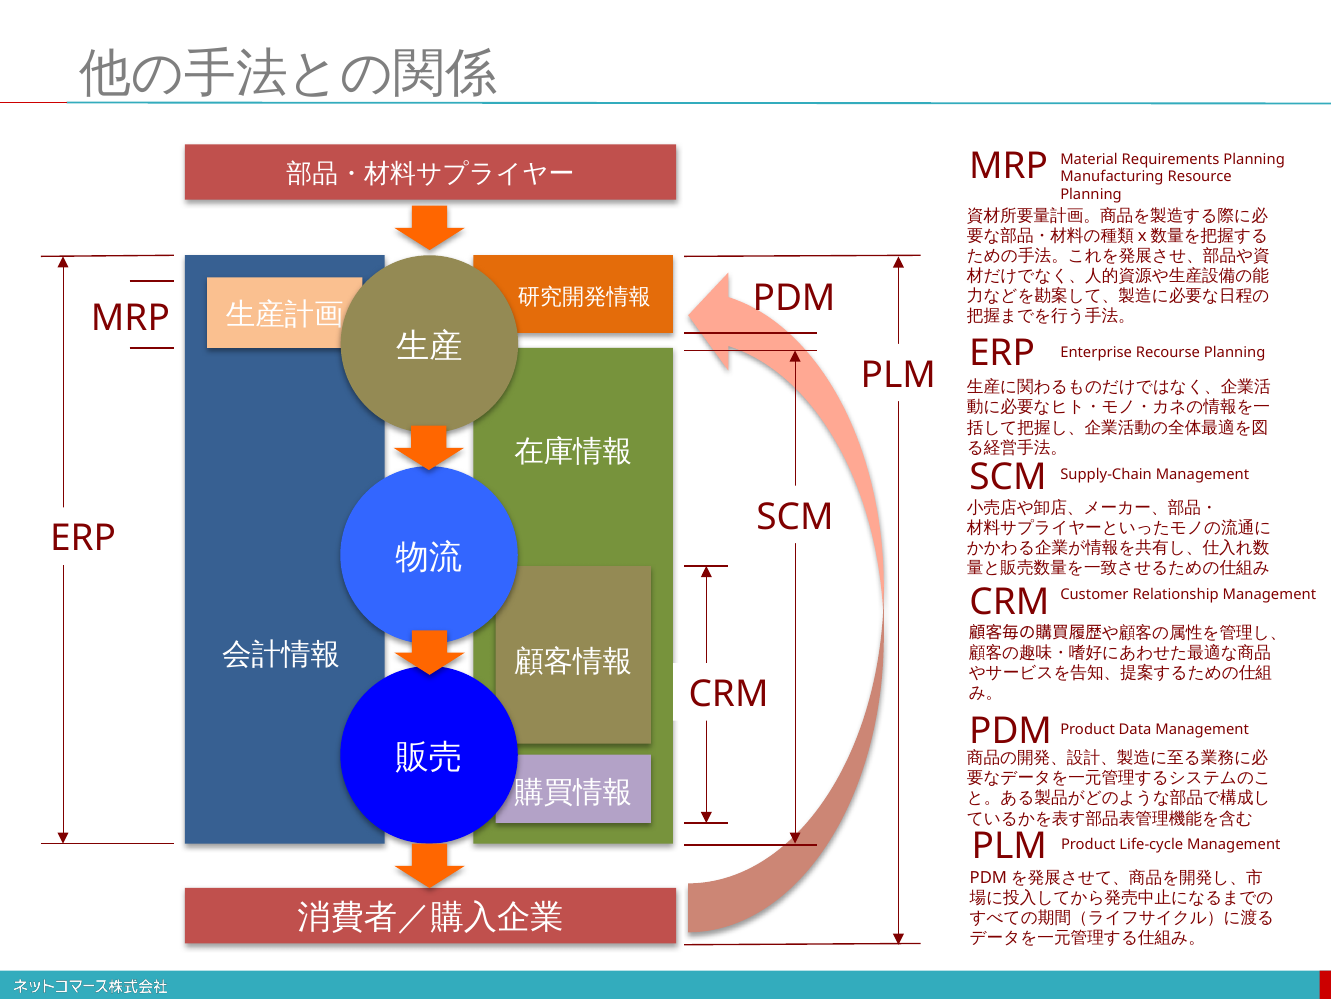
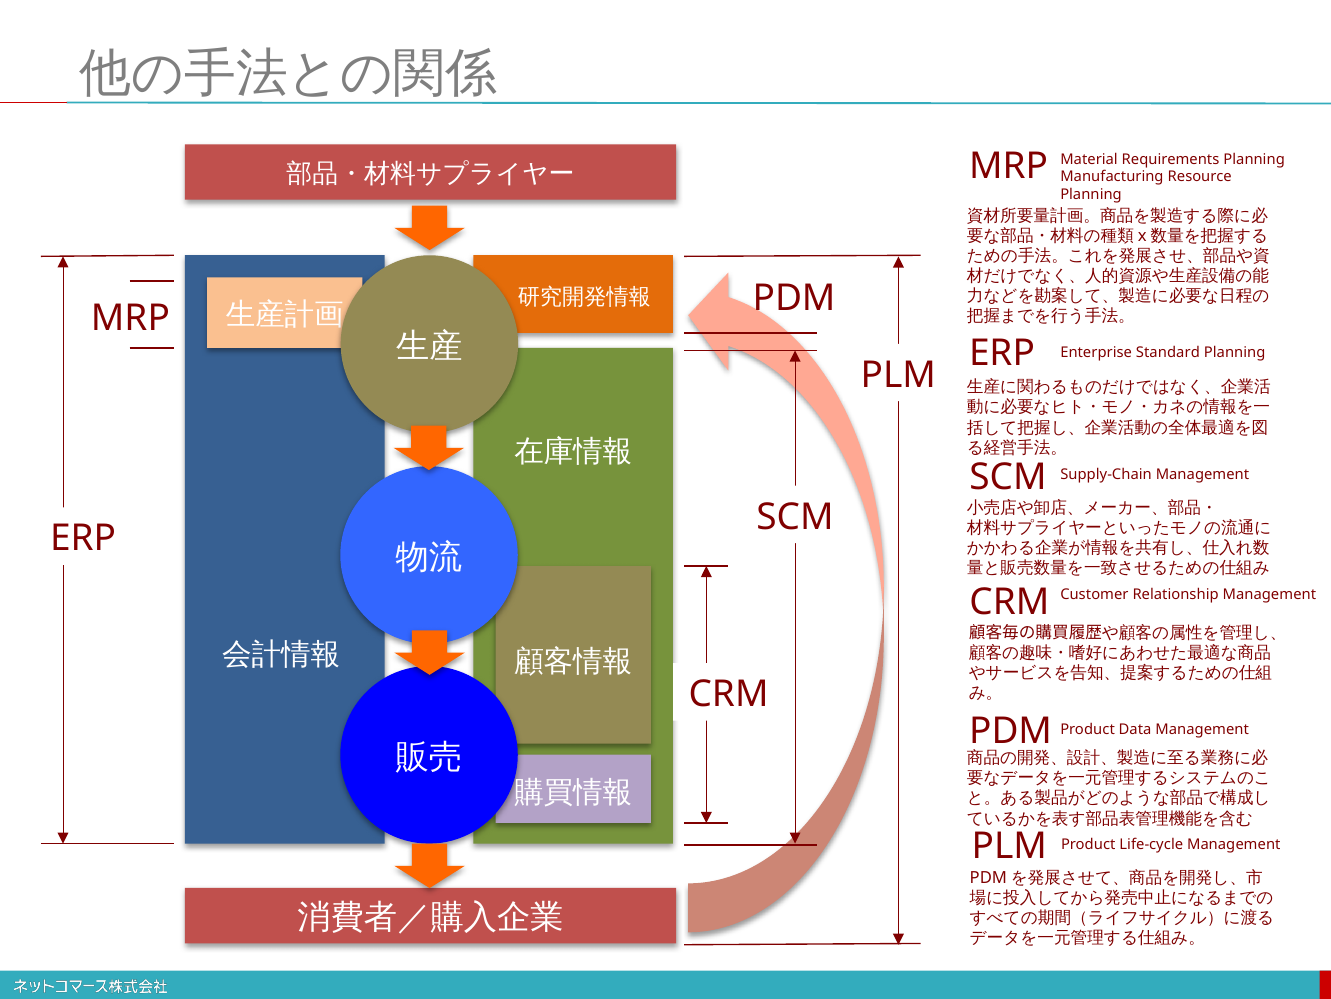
Recourse: Recourse -> Standard (1168, 352)
